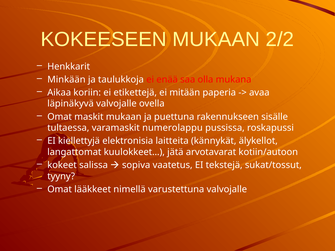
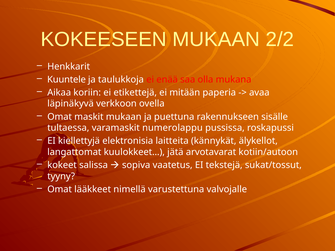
Minkään: Minkään -> Kuuntele (67, 80)
läpinäkyvä valvojalle: valvojalle -> verkkoon (116, 104)
